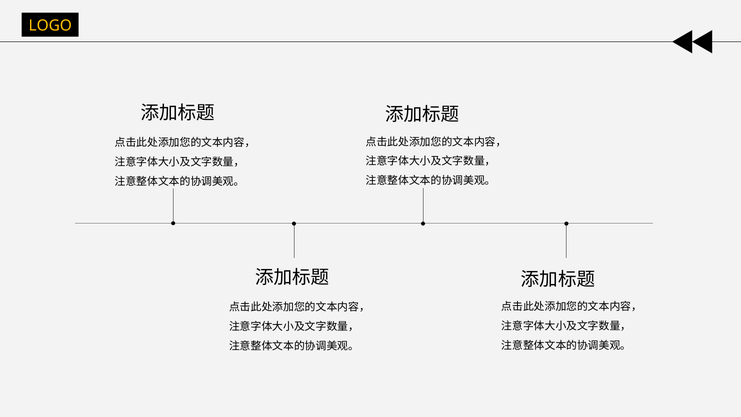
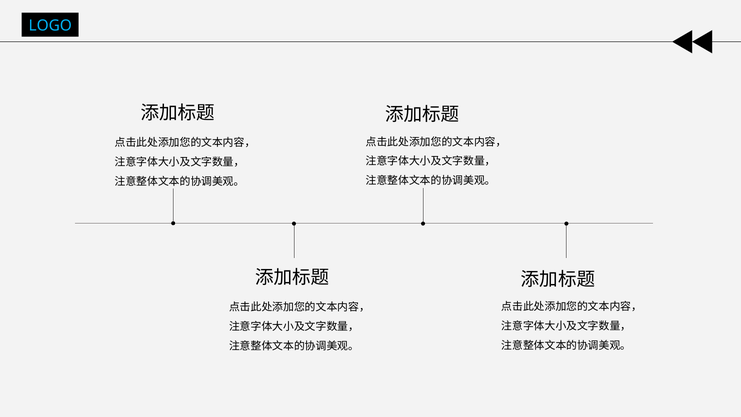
LOGO colour: yellow -> light blue (50, 26)
